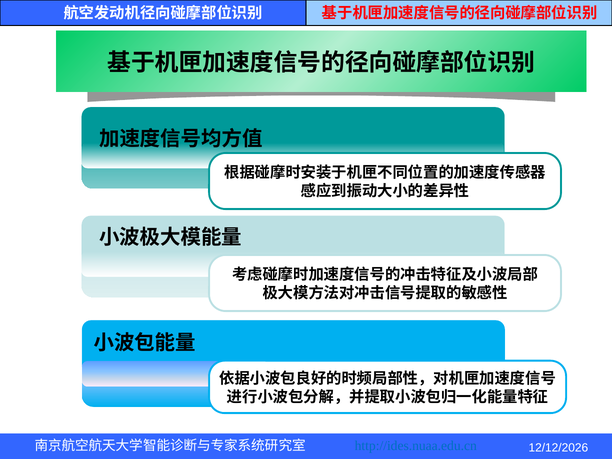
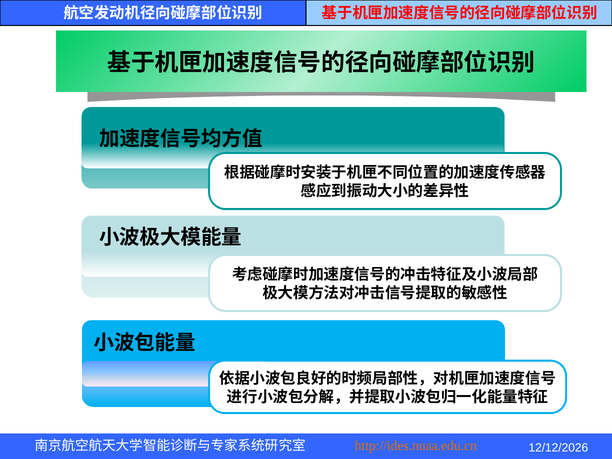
http://ides.nuaa.edu.cn colour: blue -> orange (416, 446)
